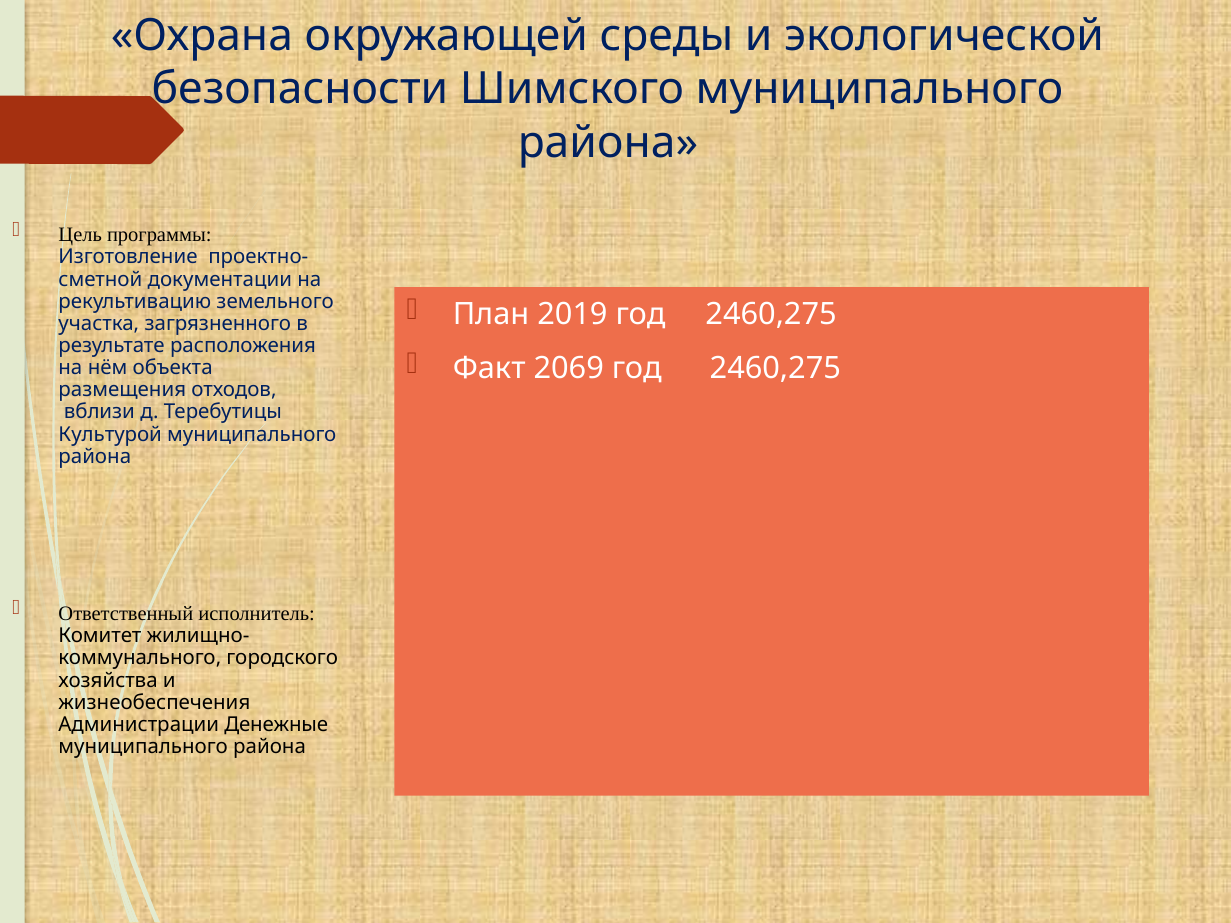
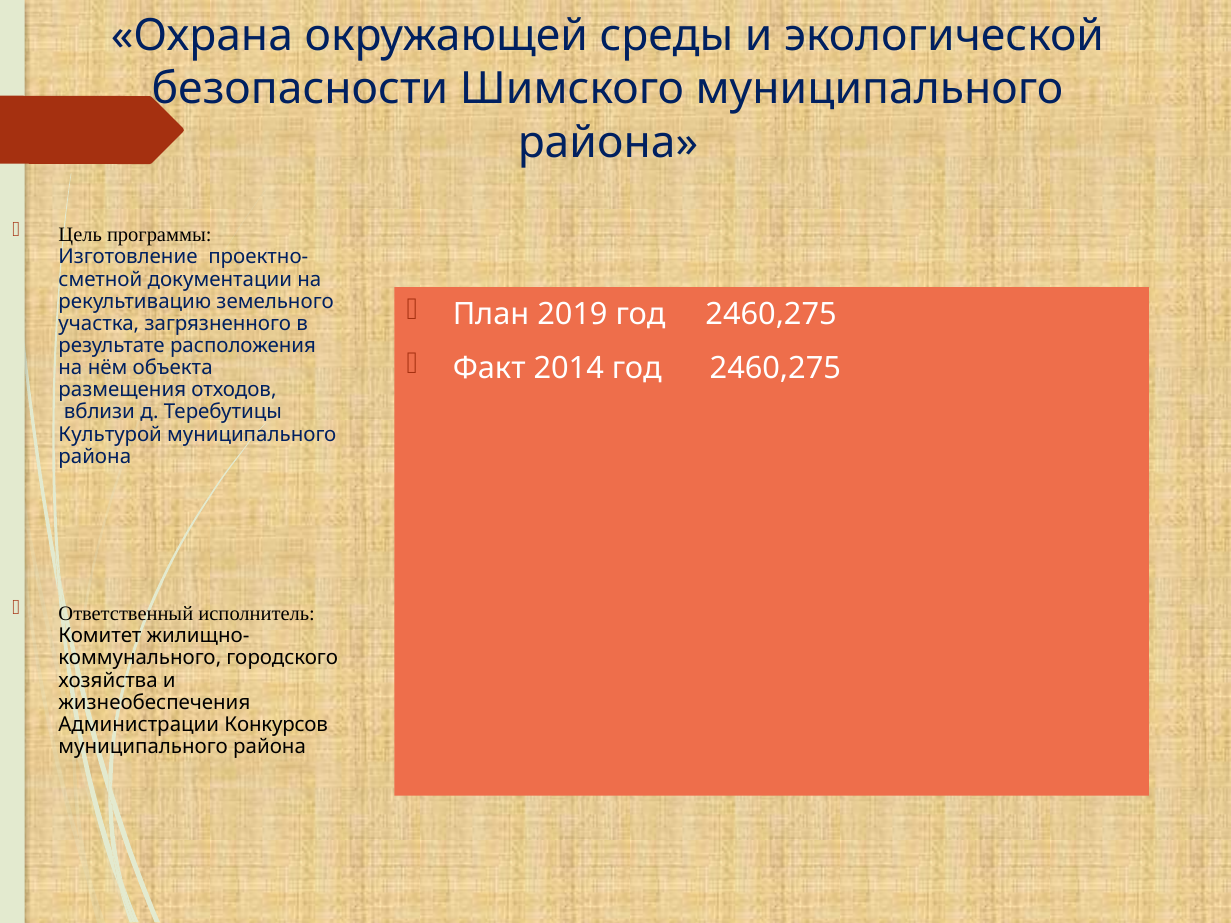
2069: 2069 -> 2014 (569, 368)
Денежные: Денежные -> Конкурсов (276, 725)
